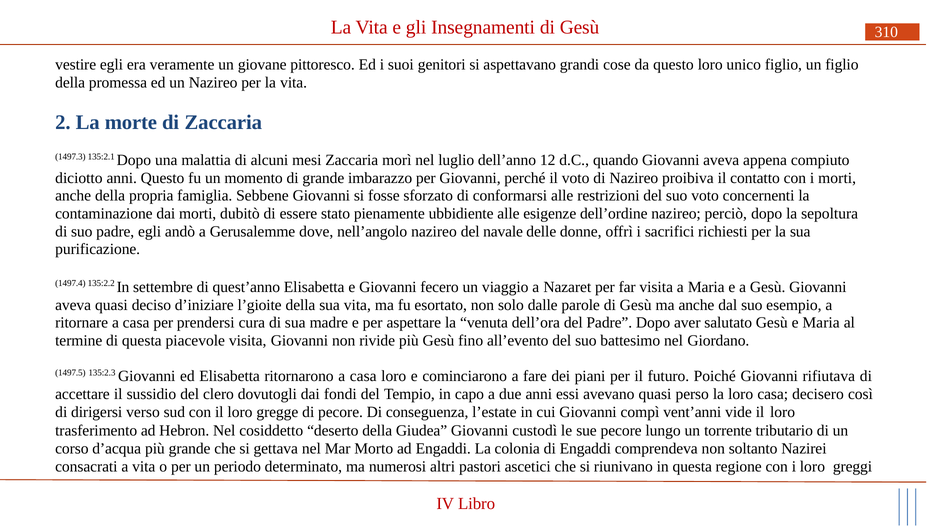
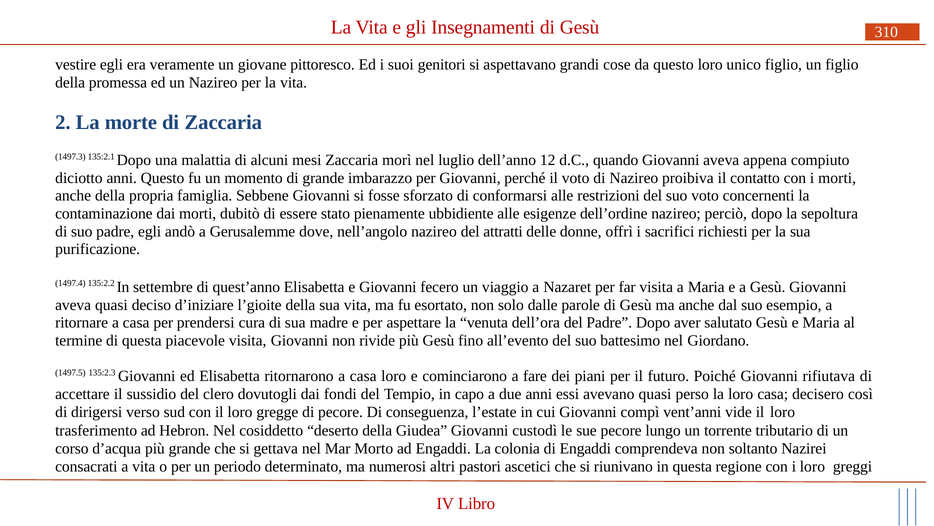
navale: navale -> attratti (503, 231)
